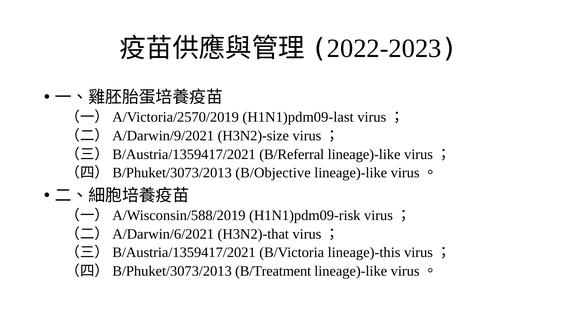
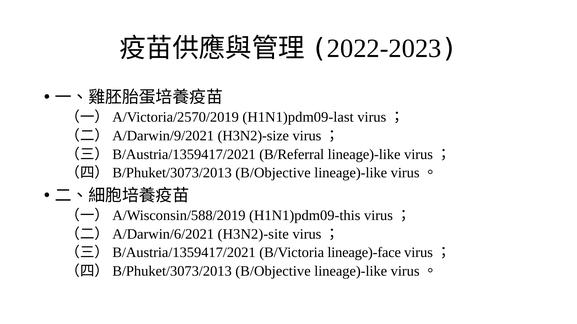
H1N1)pdm09-risk: H1N1)pdm09-risk -> H1N1)pdm09-this (305, 216)
H3N2)-that: H3N2)-that -> H3N2)-site (253, 234)
lineage)-this: lineage)-this -> lineage)-face (364, 253)
B/Treatment: B/Treatment -> B/Objective (273, 272)
